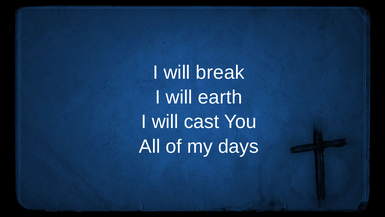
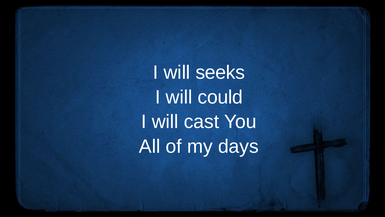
break: break -> seeks (220, 72)
earth: earth -> could (220, 97)
